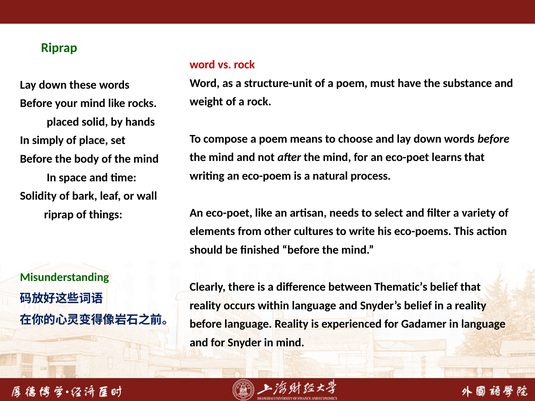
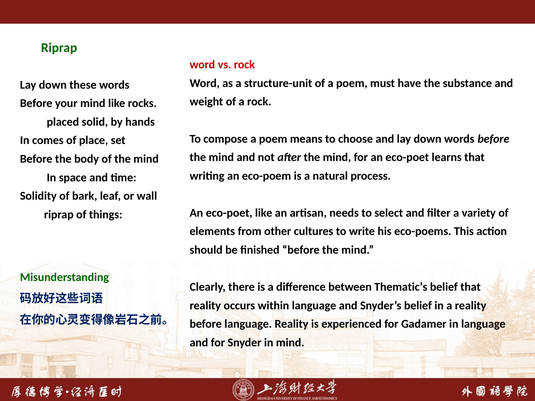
simply: simply -> comes (48, 140)
